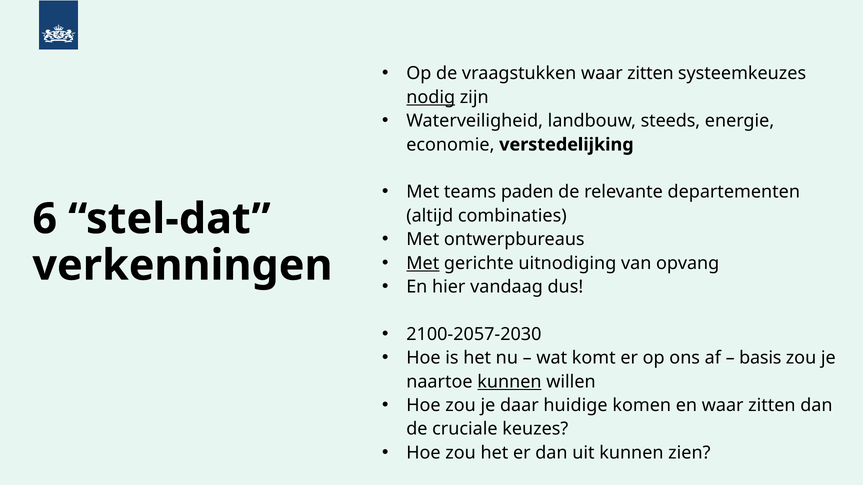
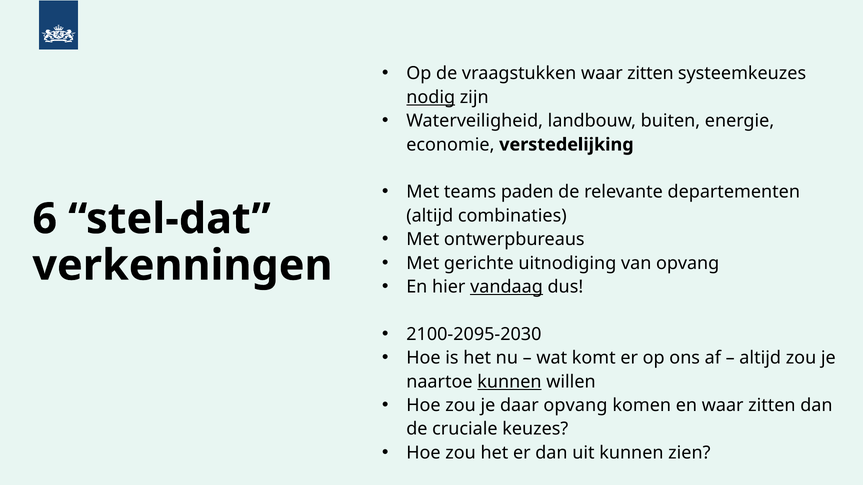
steeds: steeds -> buiten (670, 121)
Met underline: present -> none (423, 263)
vandaag underline: none -> present (507, 287)
2100-2057-2030: 2100-2057-2030 -> 2100-2095-2030 (474, 335)
basis: basis -> altijd (760, 358)
daar huidige: huidige -> opvang (575, 406)
